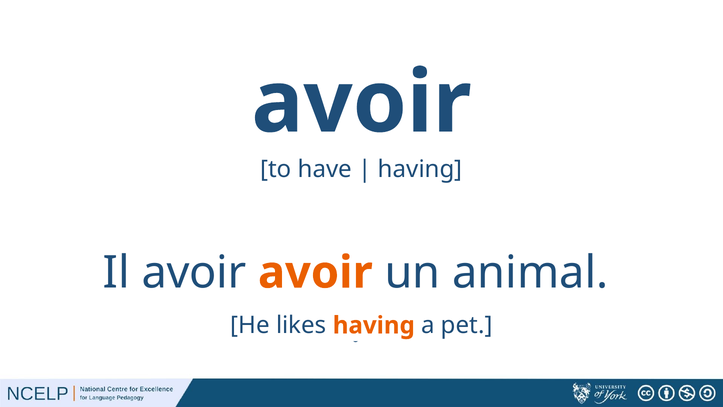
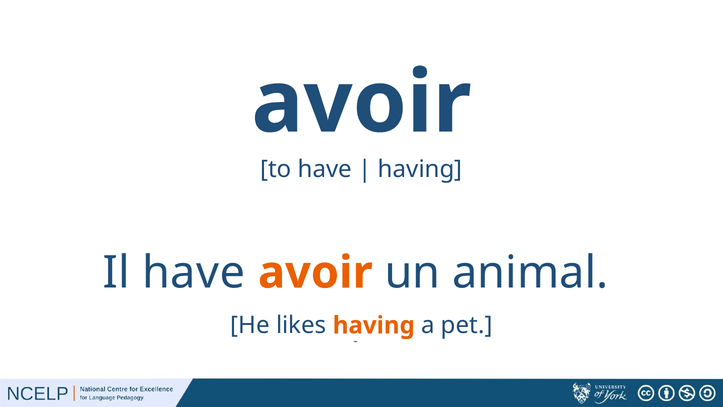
Il avoir: avoir -> have (194, 273)
